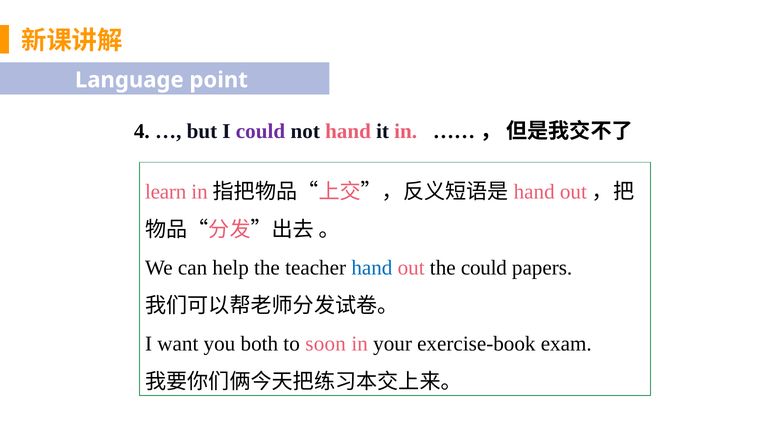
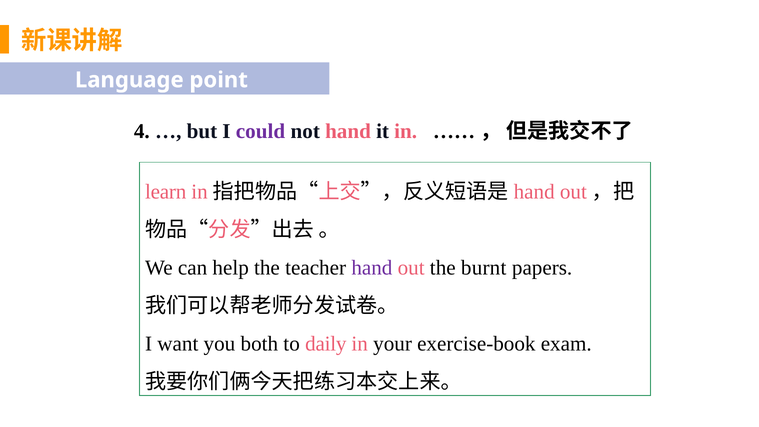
hand colour: blue -> purple (372, 268)
the could: could -> burnt (484, 268)
soon: soon -> daily (326, 344)
